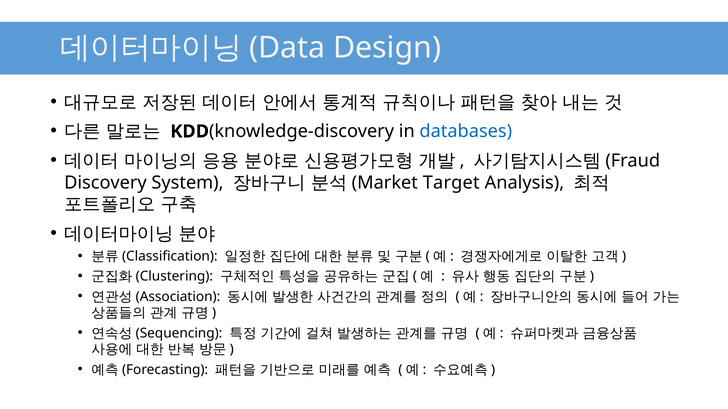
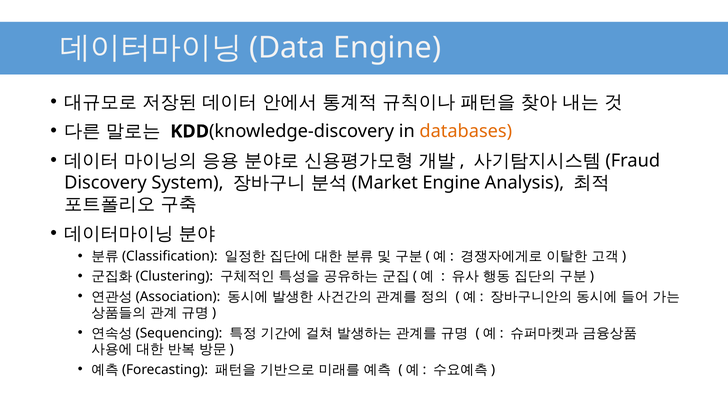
Design: Design -> Engine (387, 48)
databases colour: blue -> orange (466, 132)
Target: Target -> Engine (451, 183)
